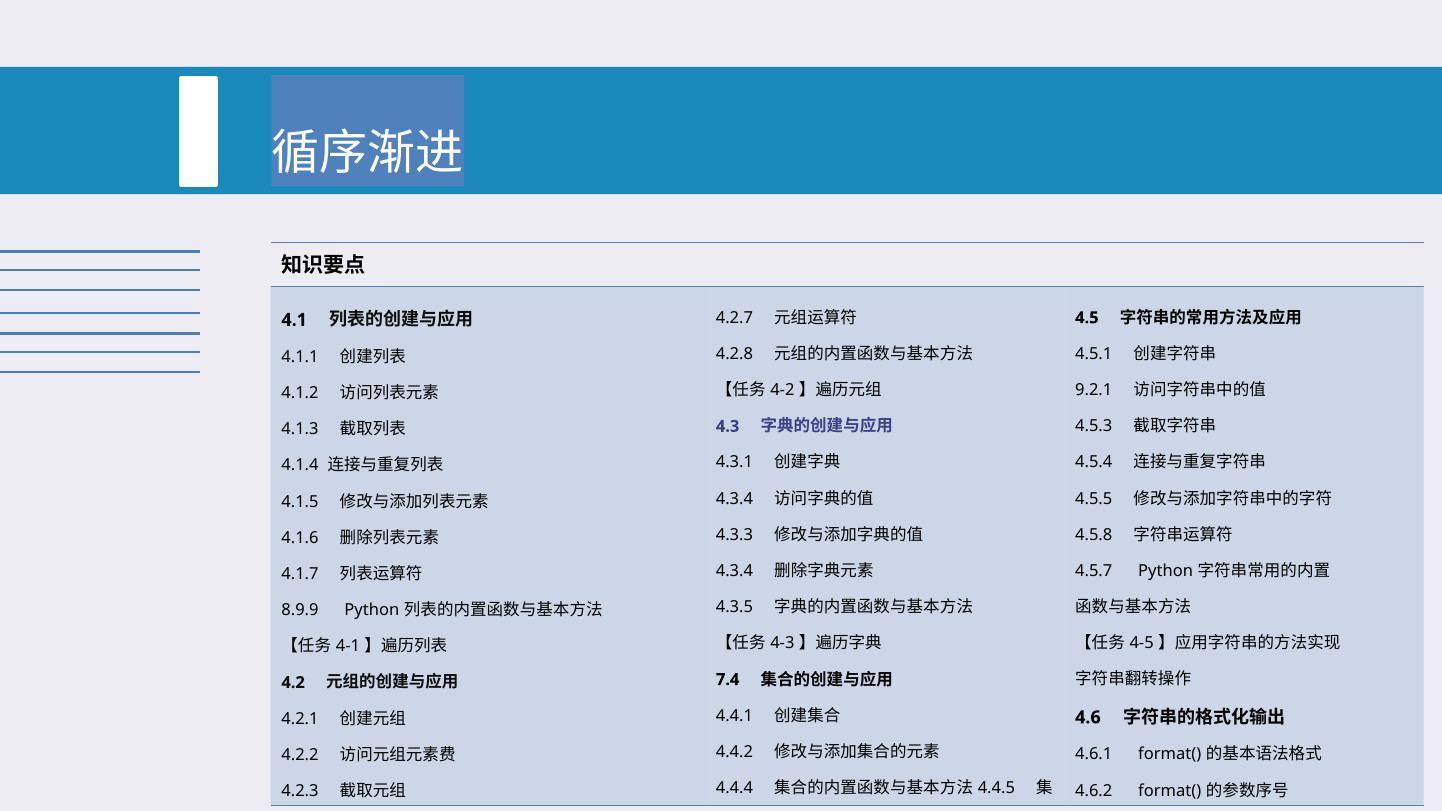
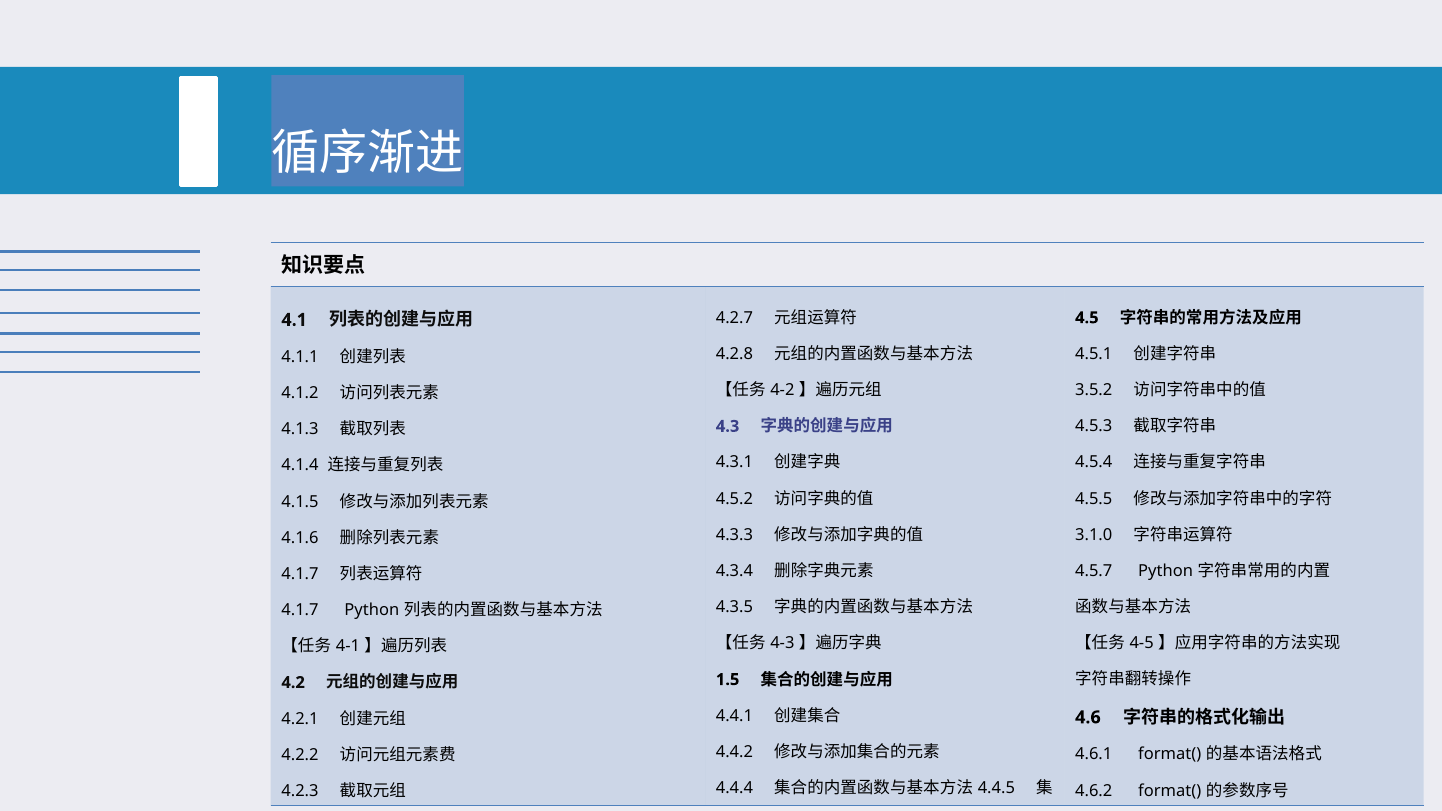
9.2.1: 9.2.1 -> 3.5.2 (1094, 390)
4.3.4: 4.3.4 -> 4.5.2 (734, 499)
4.5.8: 4.5.8 -> 3.1.0 (1094, 535)
8.9.9: 8.9.9 -> 4.1.7 (300, 610)
7.4: 7.4 -> 1.5 (728, 679)
